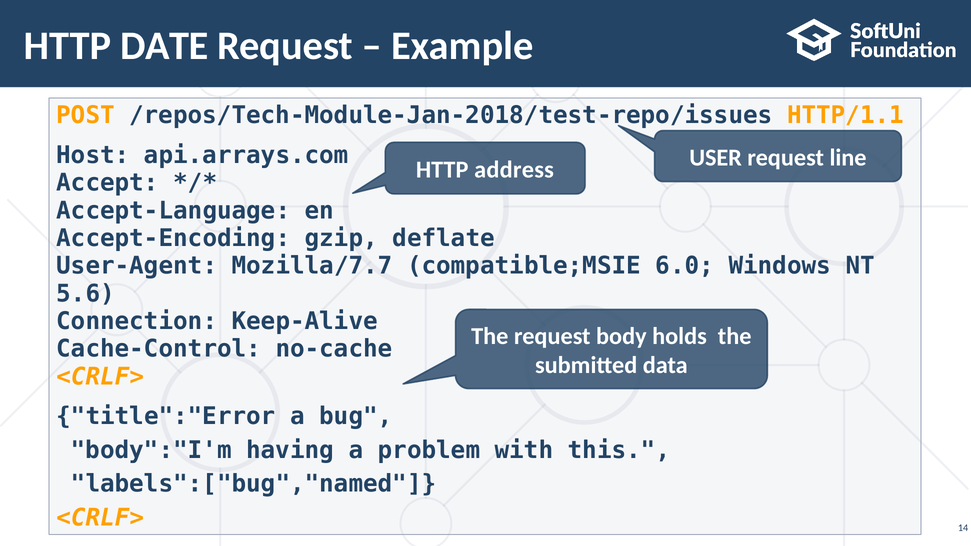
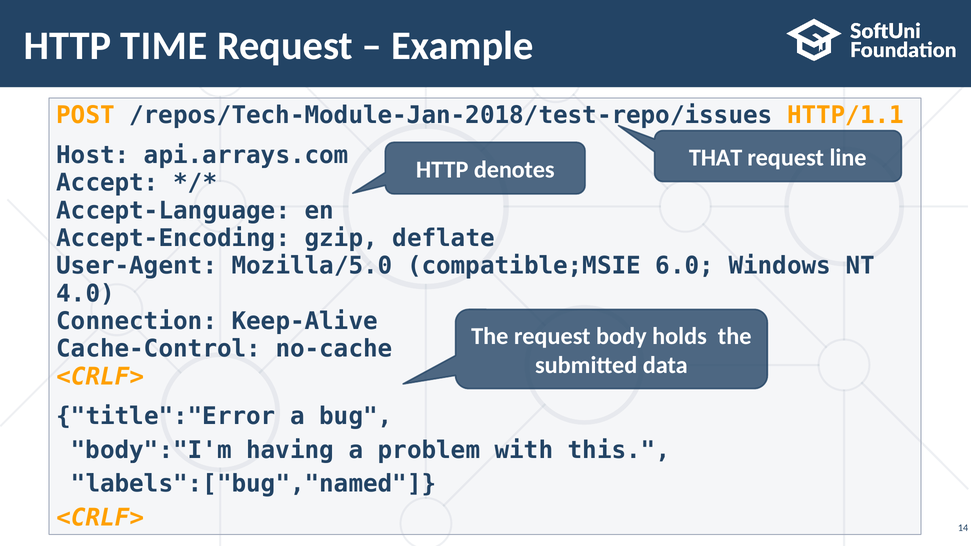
DATE: DATE -> TIME (164, 46)
USER: USER -> THAT (716, 158)
address: address -> denotes (514, 170)
Mozilla/7.7: Mozilla/7.7 -> Mozilla/5.0 (312, 266)
5.6: 5.6 -> 4.0 (86, 294)
